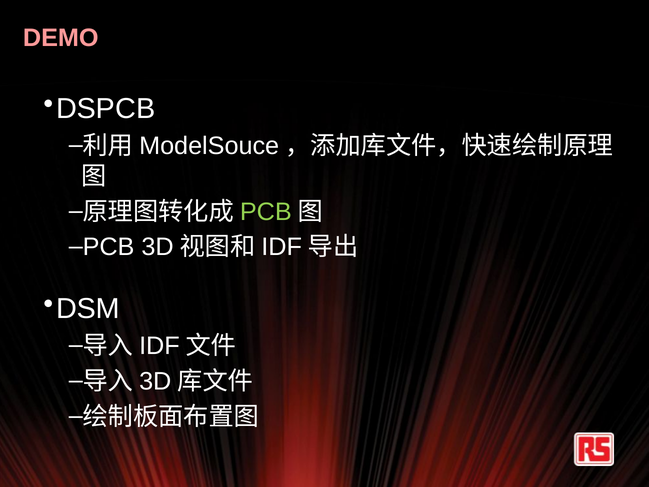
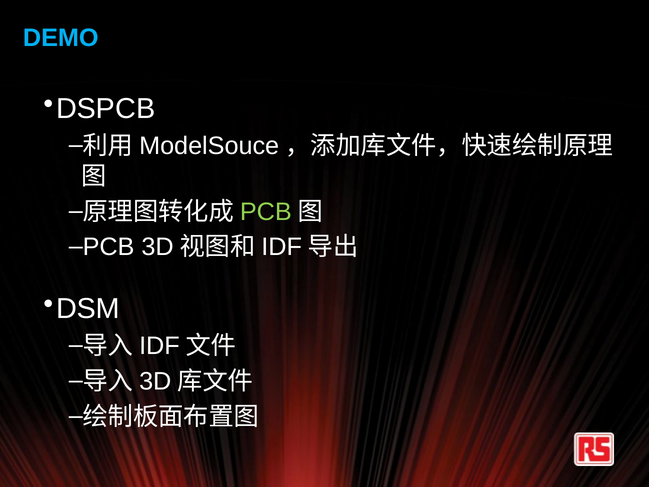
DEMO colour: pink -> light blue (61, 38)
